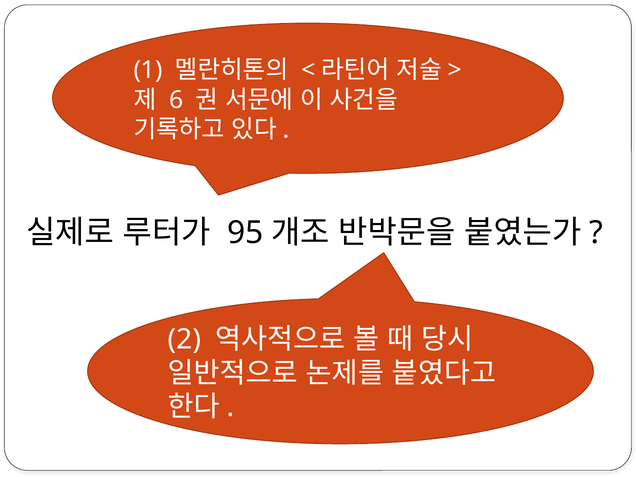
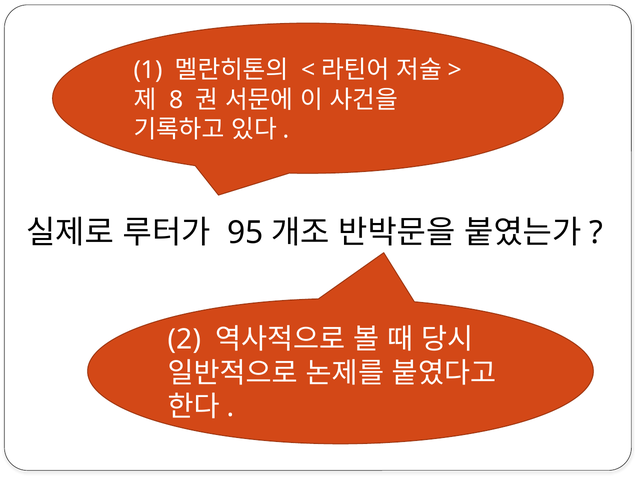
6: 6 -> 8 (176, 100)
